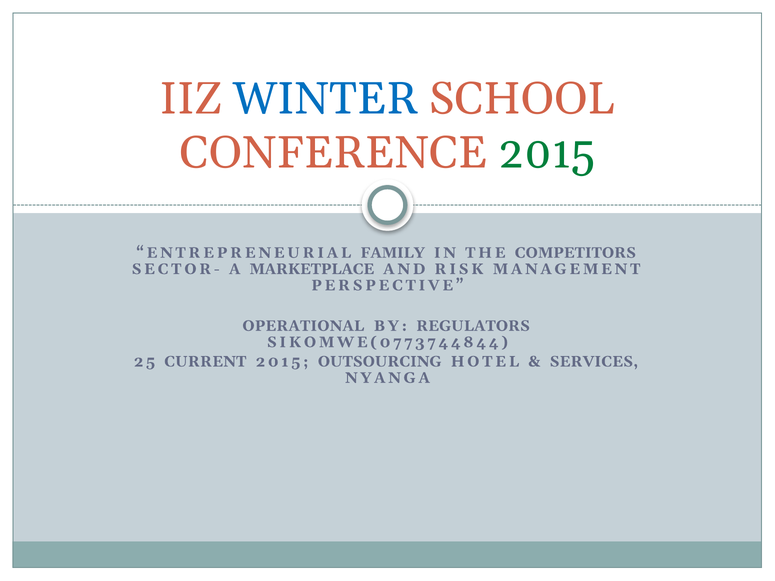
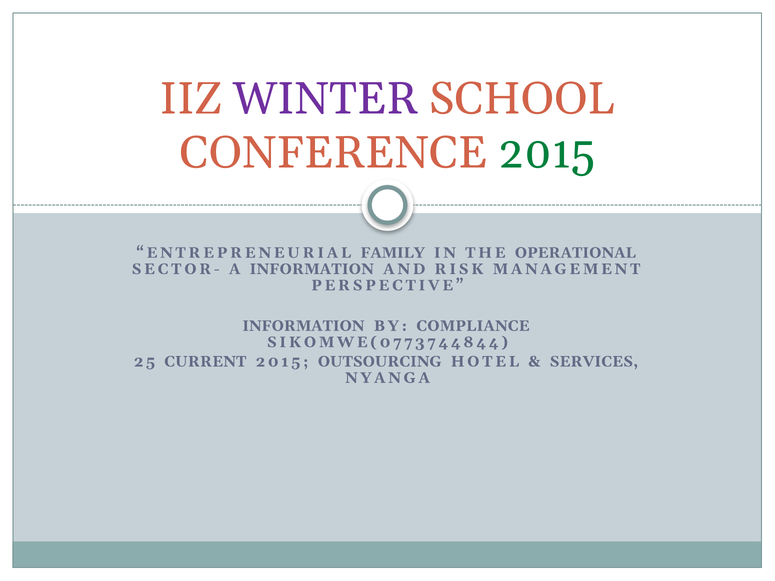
WINTER colour: blue -> purple (326, 99)
COMPETITORS: COMPETITORS -> OPERATIONAL (575, 253)
A MARKETPLACE: MARKETPLACE -> INFORMATION (312, 269)
OPERATIONAL: OPERATIONAL -> INFORMATION (303, 326)
REGULATORS: REGULATORS -> COMPLIANCE (473, 326)
